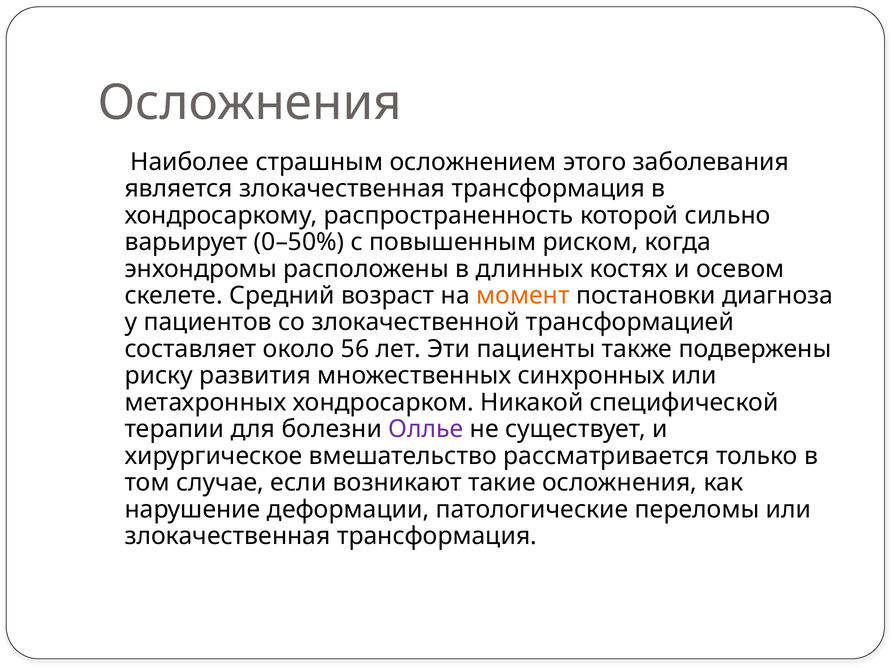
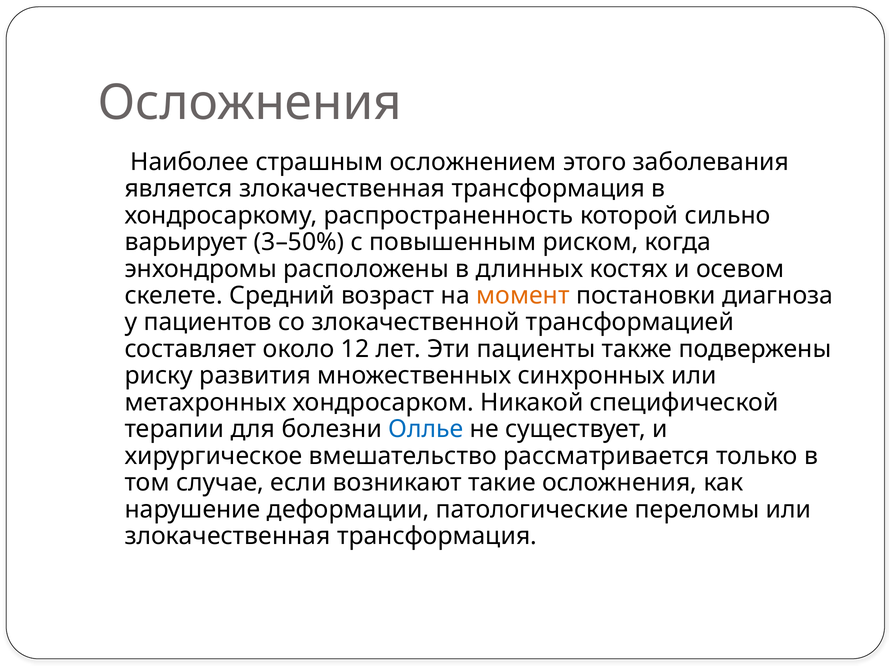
0–50%: 0–50% -> 3–50% (299, 242)
56: 56 -> 12 (355, 349)
Оллье colour: purple -> blue (426, 429)
